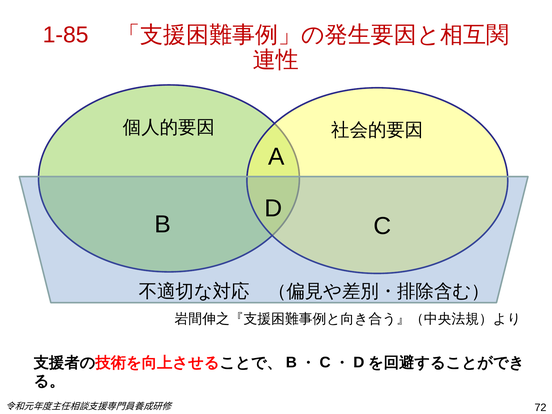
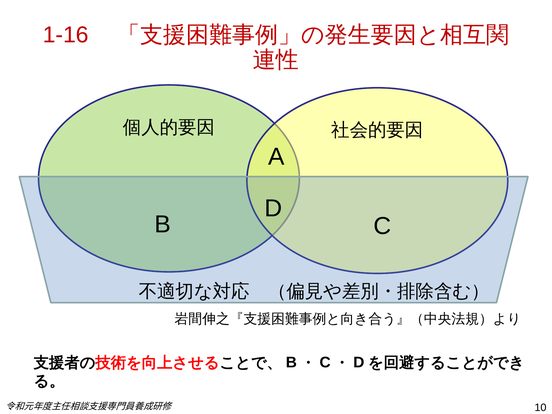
1-85: 1-85 -> 1-16 (66, 35)
72: 72 -> 10 (540, 408)
